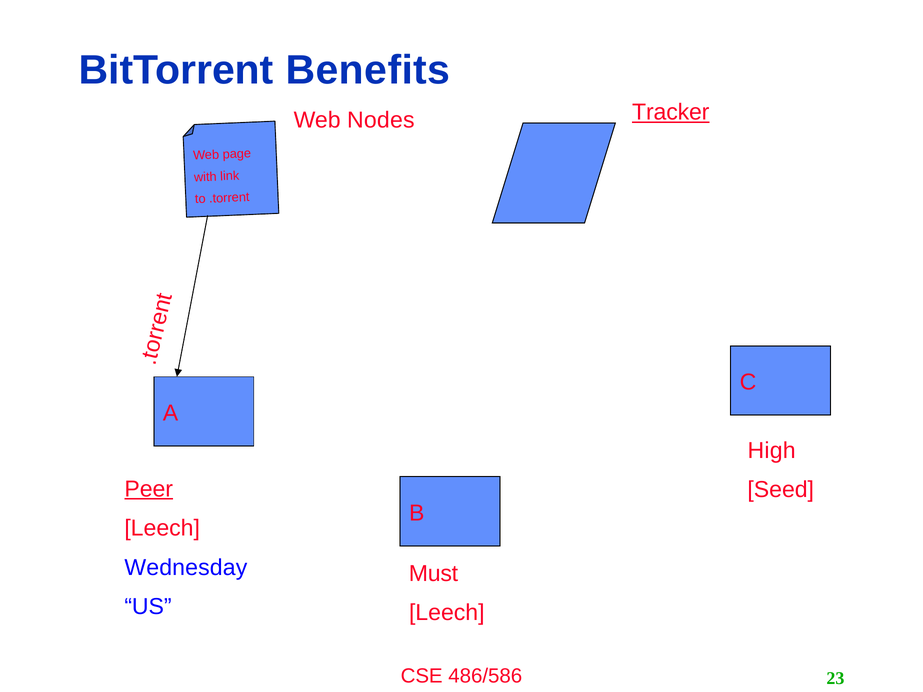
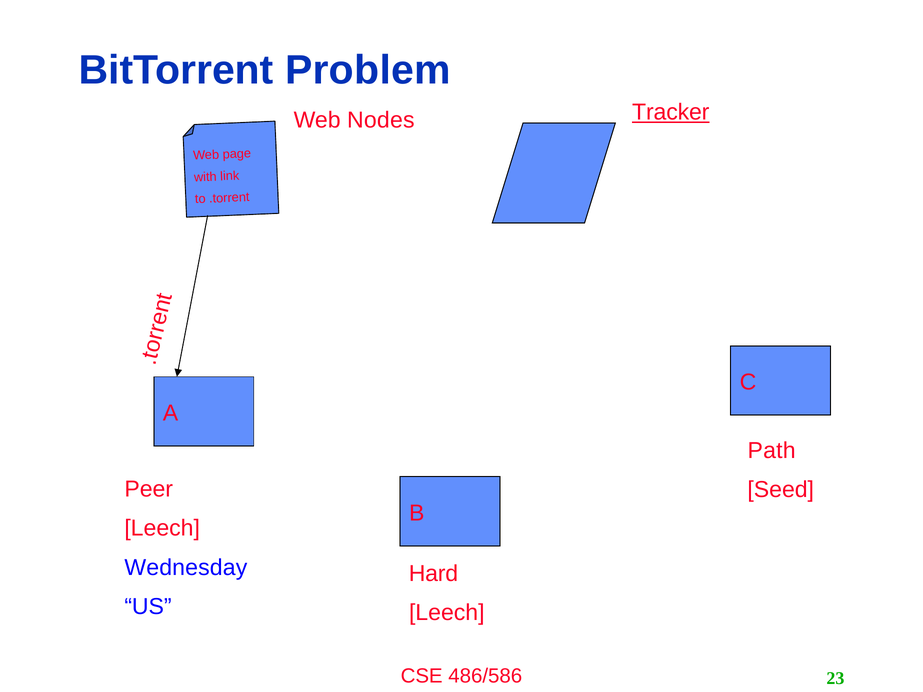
Benefits: Benefits -> Problem (368, 70)
High: High -> Path (772, 451)
Peer underline: present -> none (149, 489)
Must: Must -> Hard (433, 574)
